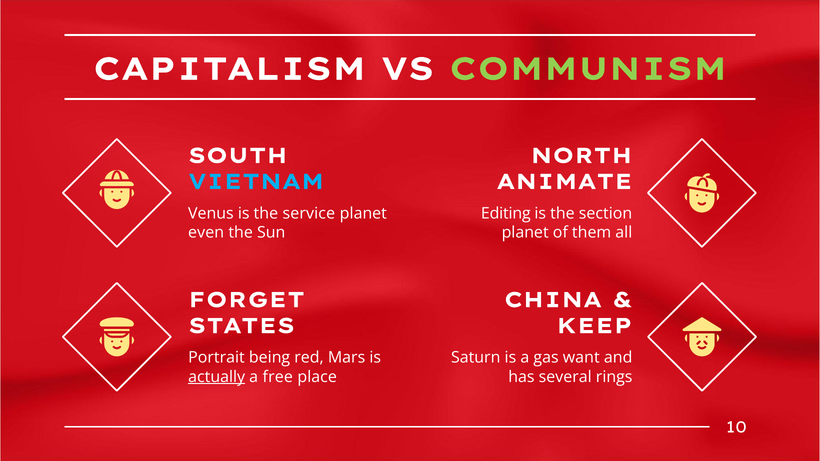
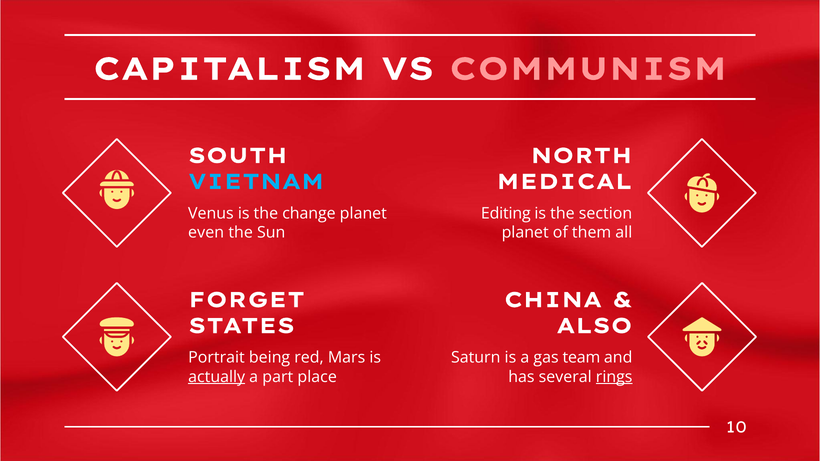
COMMUNISM colour: light green -> pink (588, 69)
ANIMATE: ANIMATE -> MEDICAL (564, 182)
service: service -> change (309, 214)
KEEP: KEEP -> ALSO (594, 326)
want: want -> team (581, 358)
free: free -> part (278, 377)
rings underline: none -> present (614, 377)
